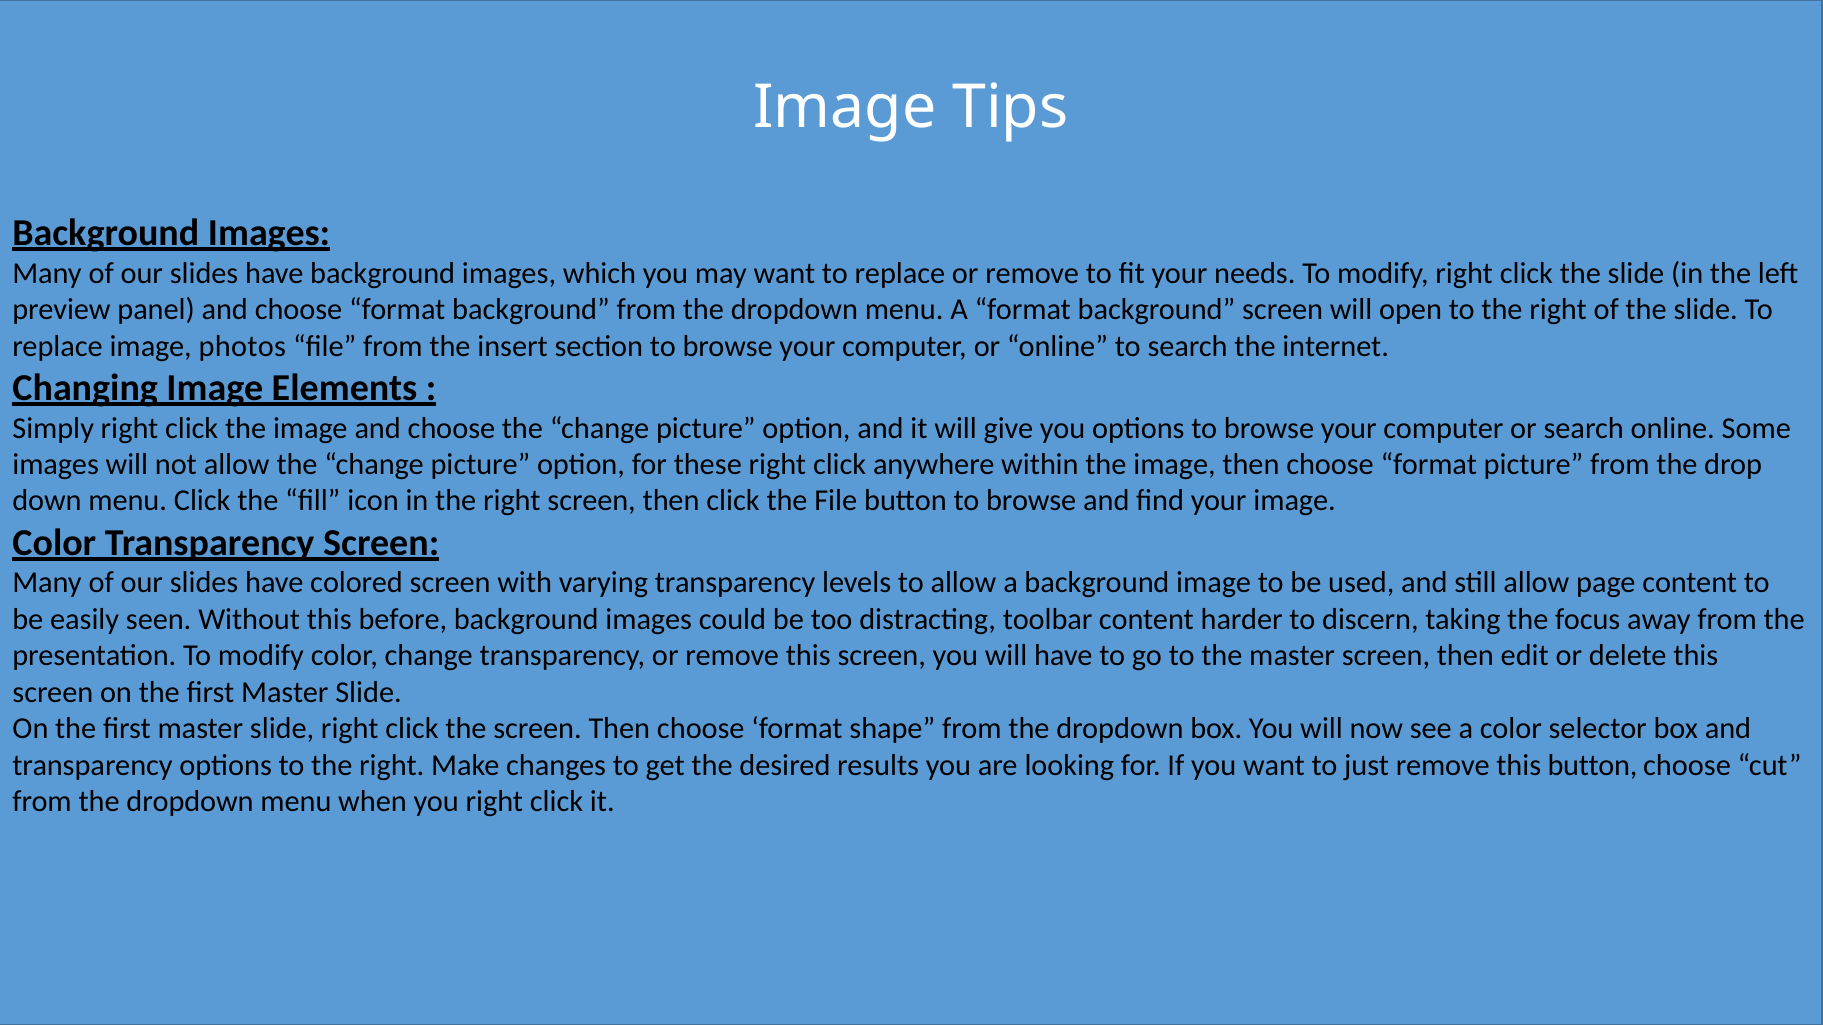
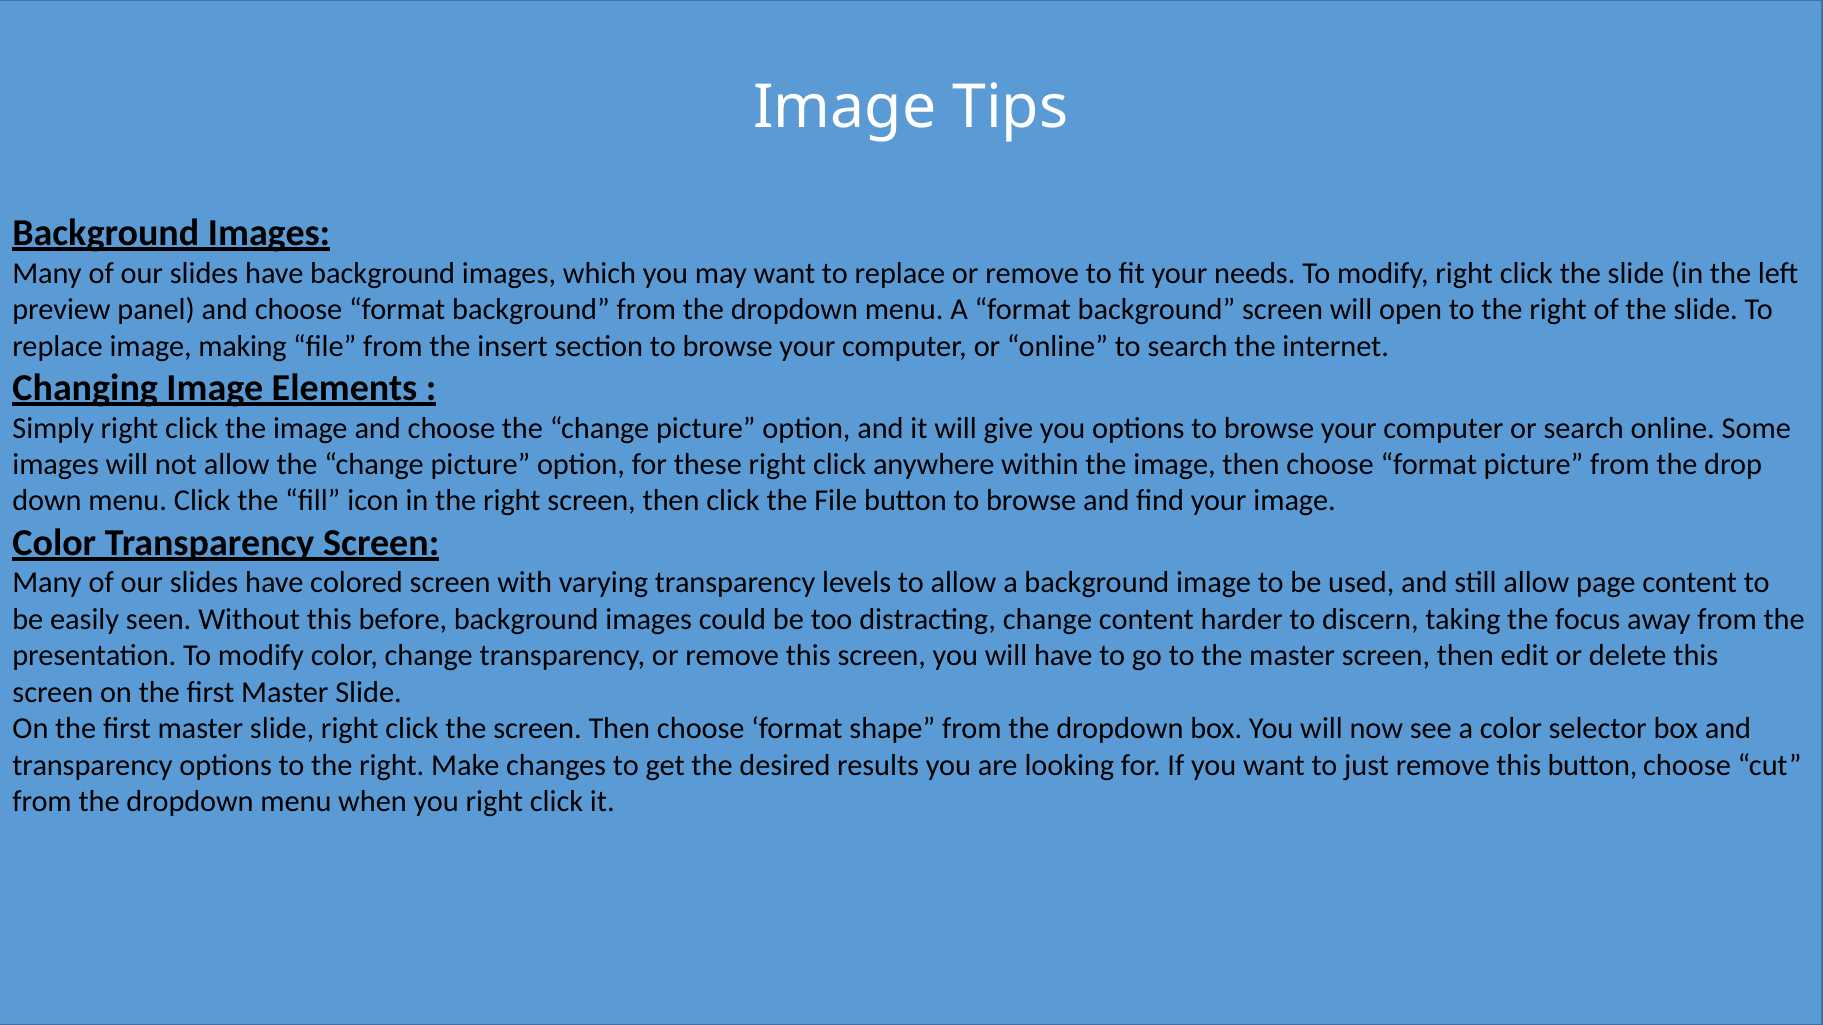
photos: photos -> making (243, 346)
distracting toolbar: toolbar -> change (1047, 620)
